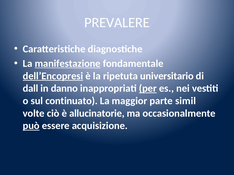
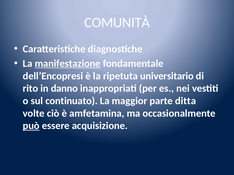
PREVALERE: PREVALERE -> COMUNITÀ (117, 23)
dell’Encopresi underline: present -> none (53, 76)
dall: dall -> rito (30, 89)
per underline: present -> none (148, 89)
simil: simil -> ditta (186, 101)
allucinatorie: allucinatorie -> amfetamina (97, 114)
